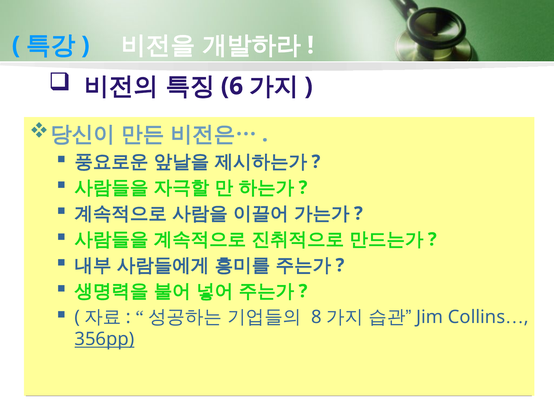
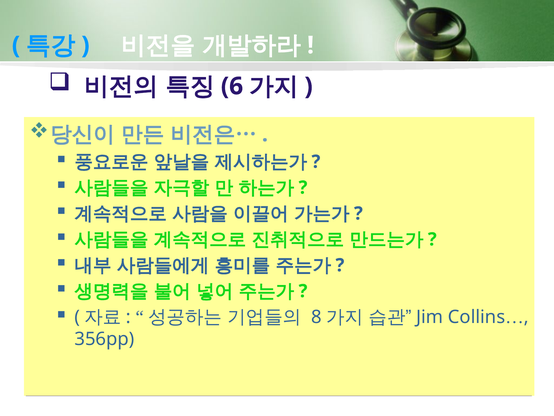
356pp underline: present -> none (104, 339)
